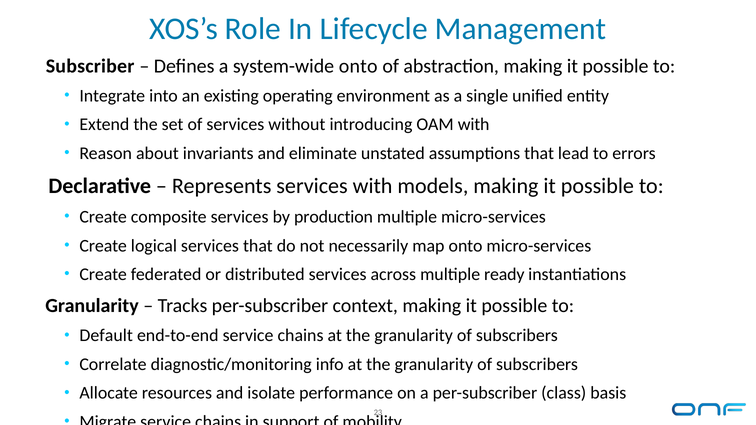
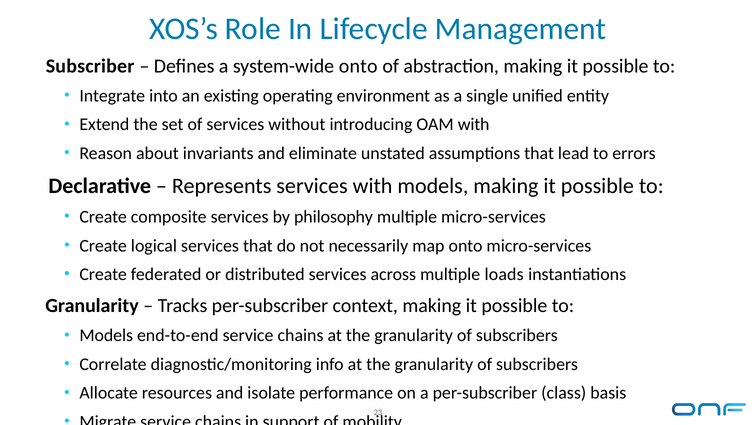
production: production -> philosophy (333, 217)
ready: ready -> loads (504, 275)
Default: Default -> Models (106, 336)
